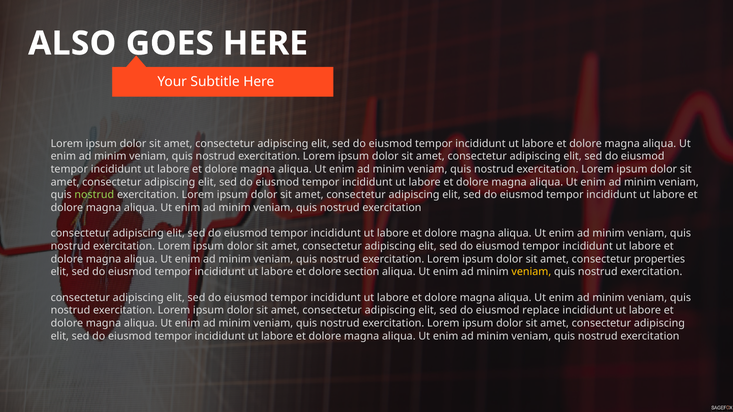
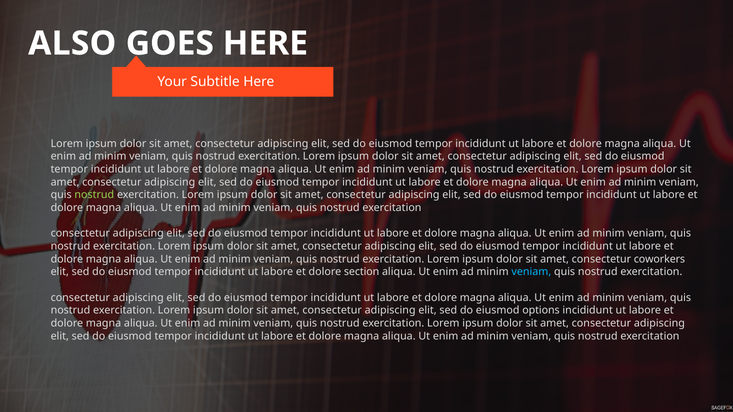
properties: properties -> coworkers (659, 259)
veniam colour: yellow -> light blue (531, 272)
replace: replace -> options (541, 311)
